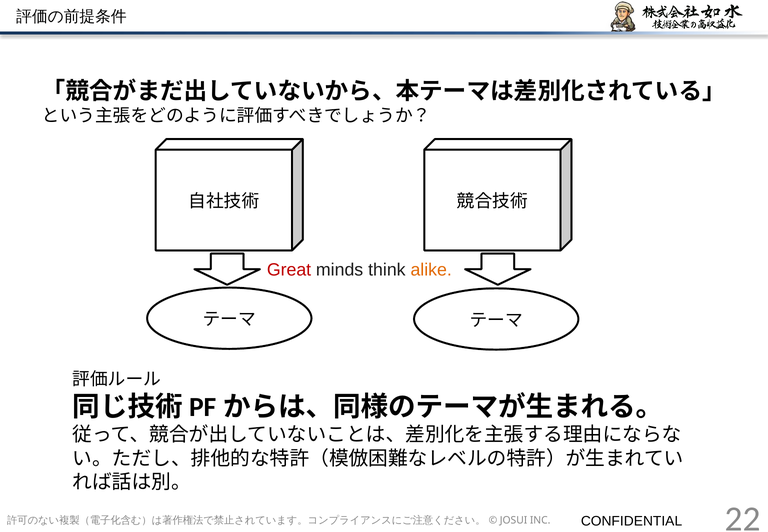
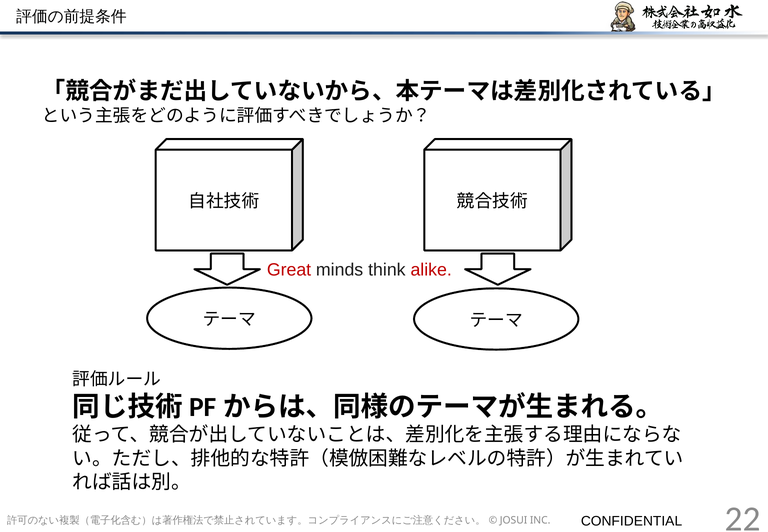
alike colour: orange -> red (431, 270)
